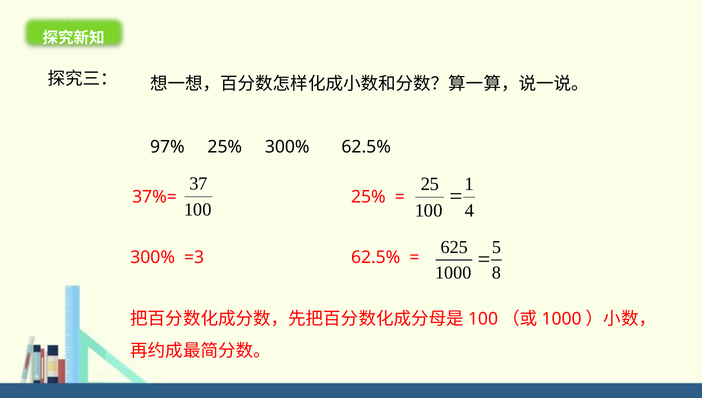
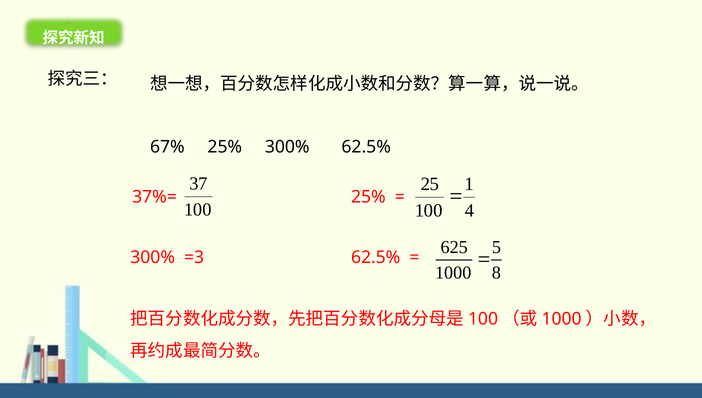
97%: 97% -> 67% (167, 147)
